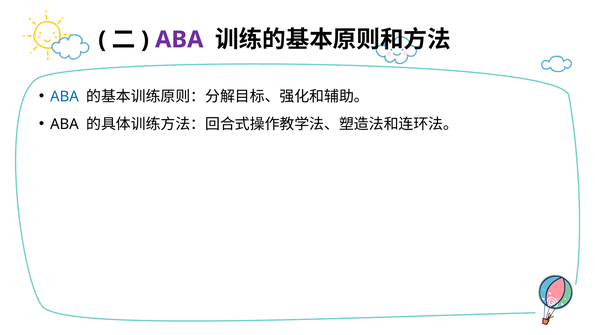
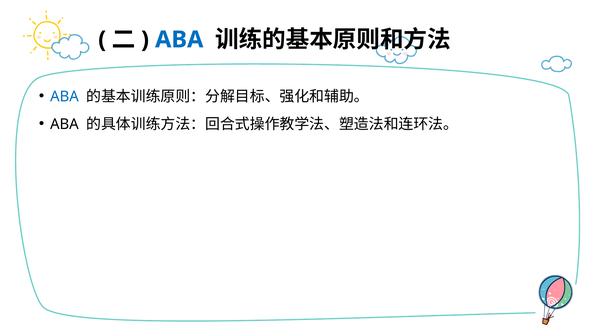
ABA colour: purple -> blue (179, 40)
